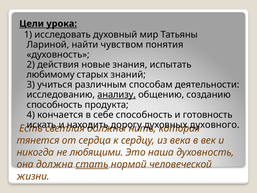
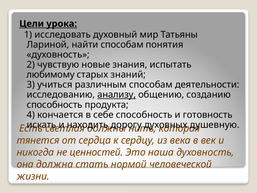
найти чувством: чувством -> способам (122, 45)
действия: действия -> чувствую (58, 65)
духовного: духовного -> душевную (215, 125)
любящими: любящими -> ценностей (96, 152)
стать underline: present -> none (92, 164)
